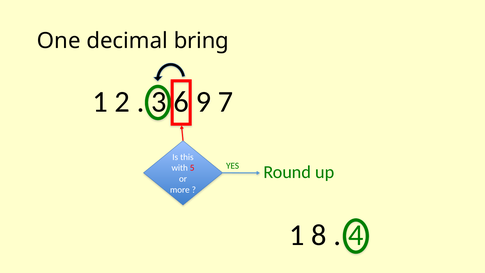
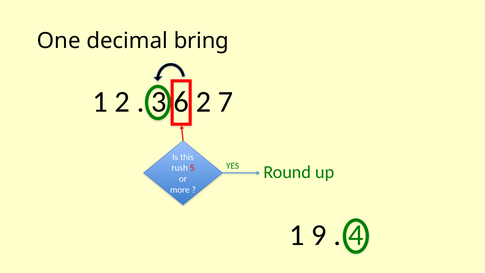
9: 9 -> 2 (203, 102)
with: with -> rush (180, 168)
8: 8 -> 9 (319, 235)
